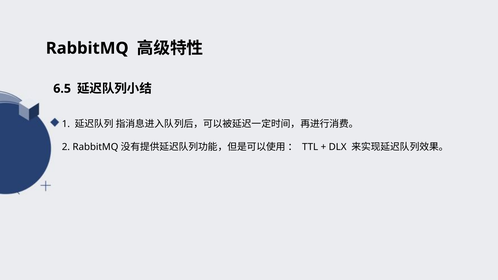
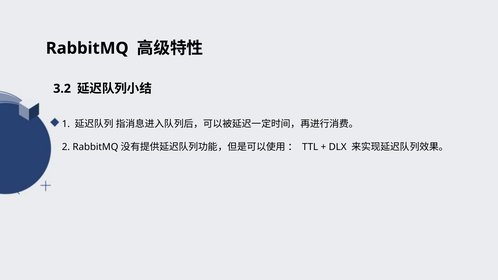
6.5: 6.5 -> 3.2 (62, 89)
